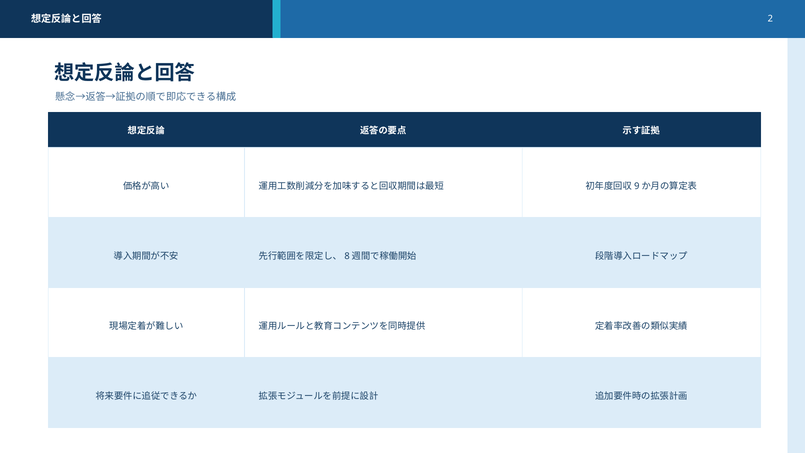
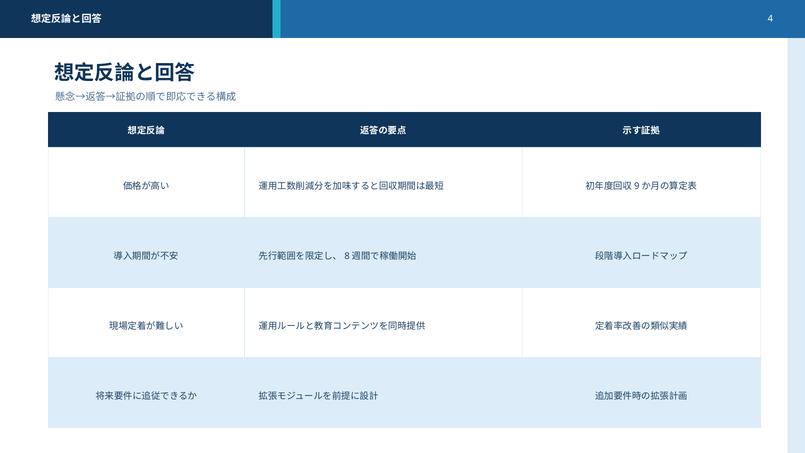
2: 2 -> 4 (770, 19)
